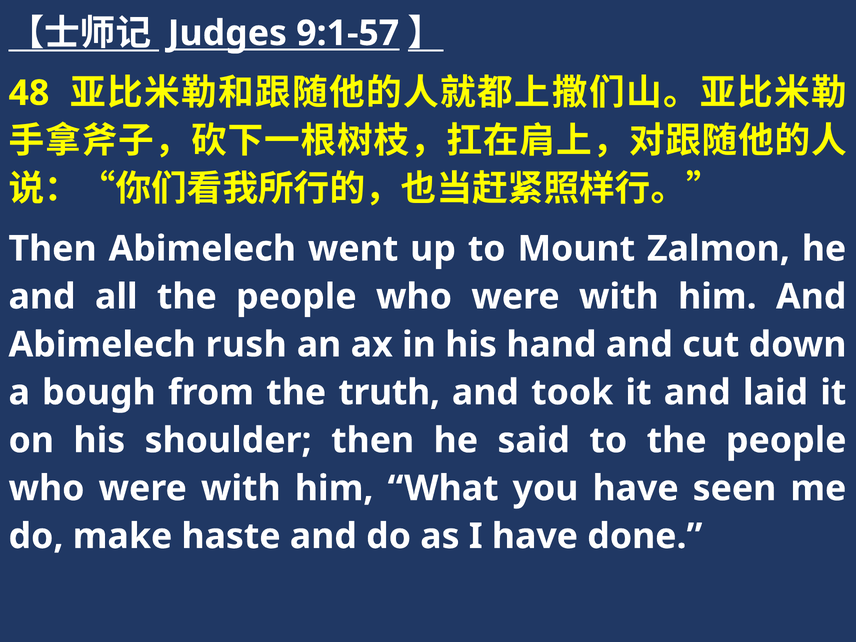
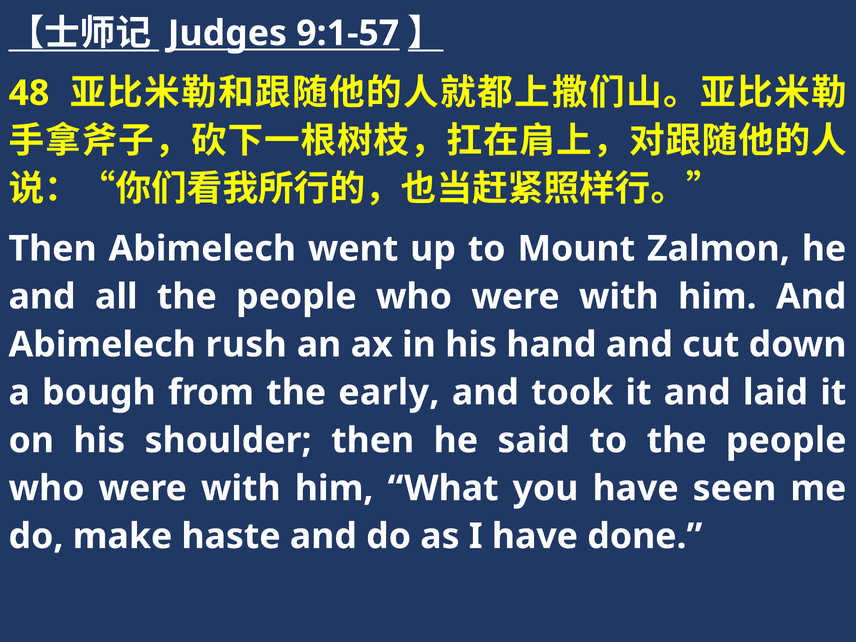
truth: truth -> early (389, 393)
